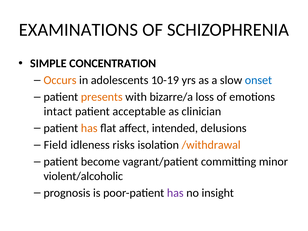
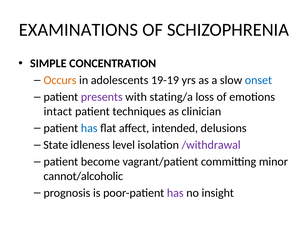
10-19: 10-19 -> 19-19 (165, 80)
presents colour: orange -> purple (102, 97)
bizarre/a: bizarre/a -> stating/a (171, 97)
acceptable: acceptable -> techniques (139, 111)
has colour: orange -> blue (89, 128)
Field: Field -> State (56, 145)
risks: risks -> level (124, 145)
/withdrawal colour: orange -> purple (211, 145)
violent/alcoholic: violent/alcoholic -> cannot/alcoholic (83, 176)
